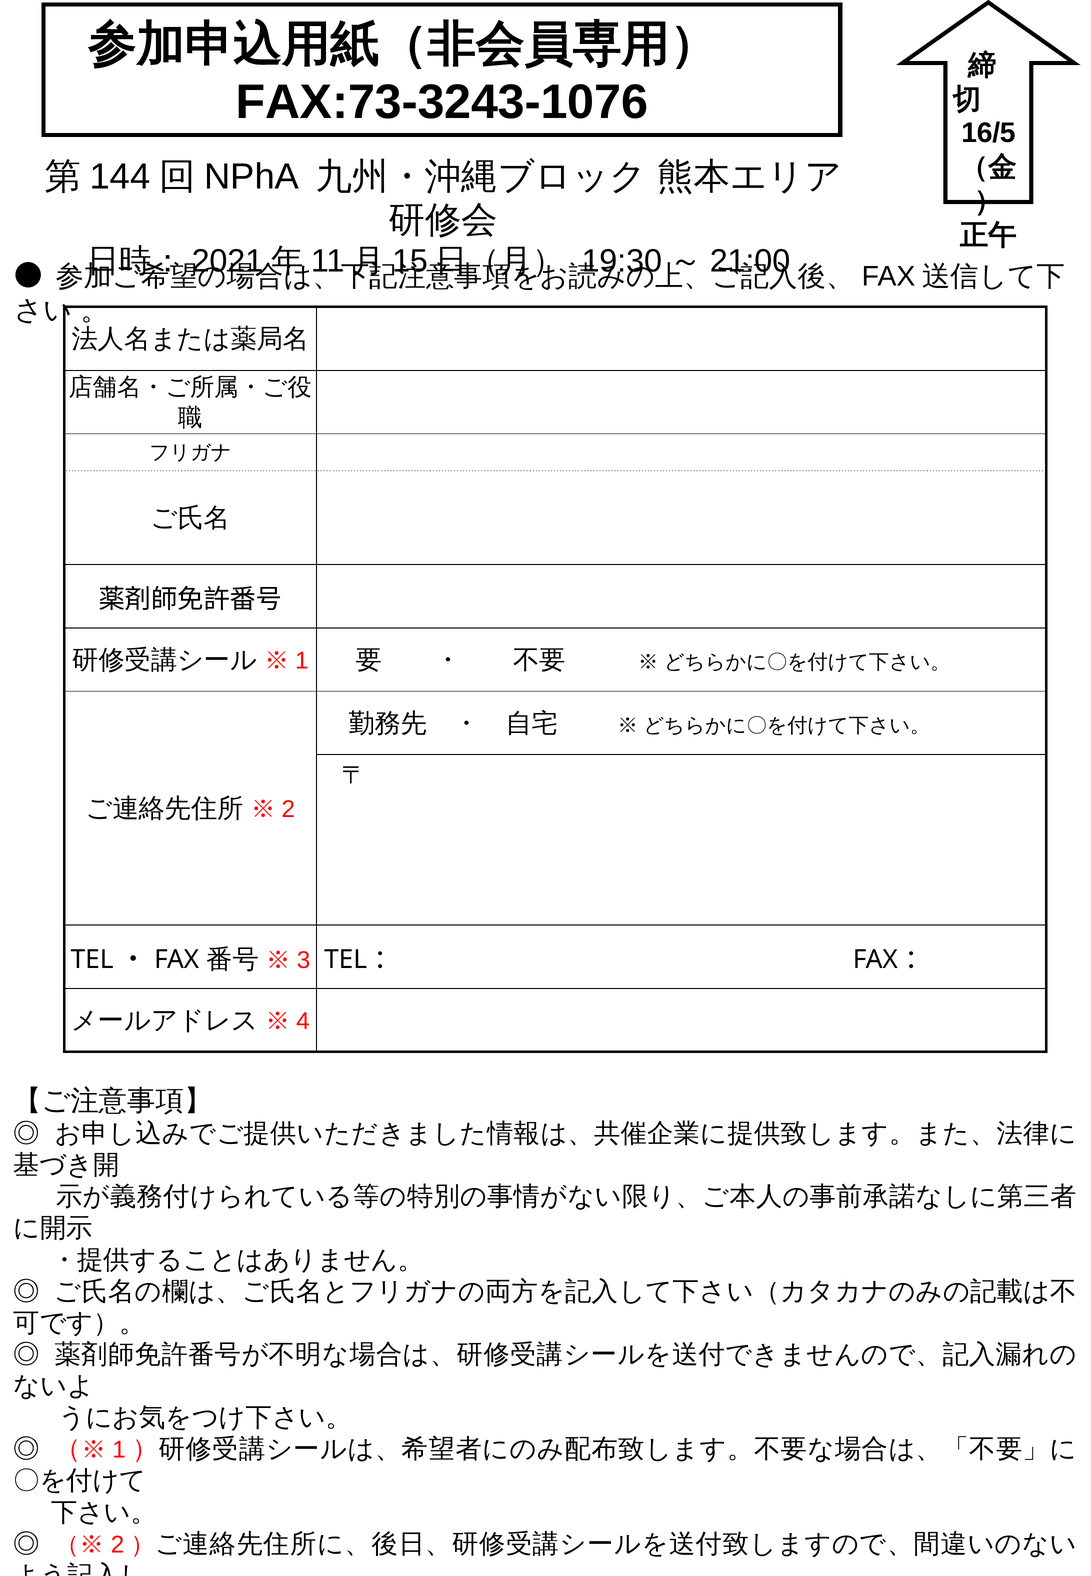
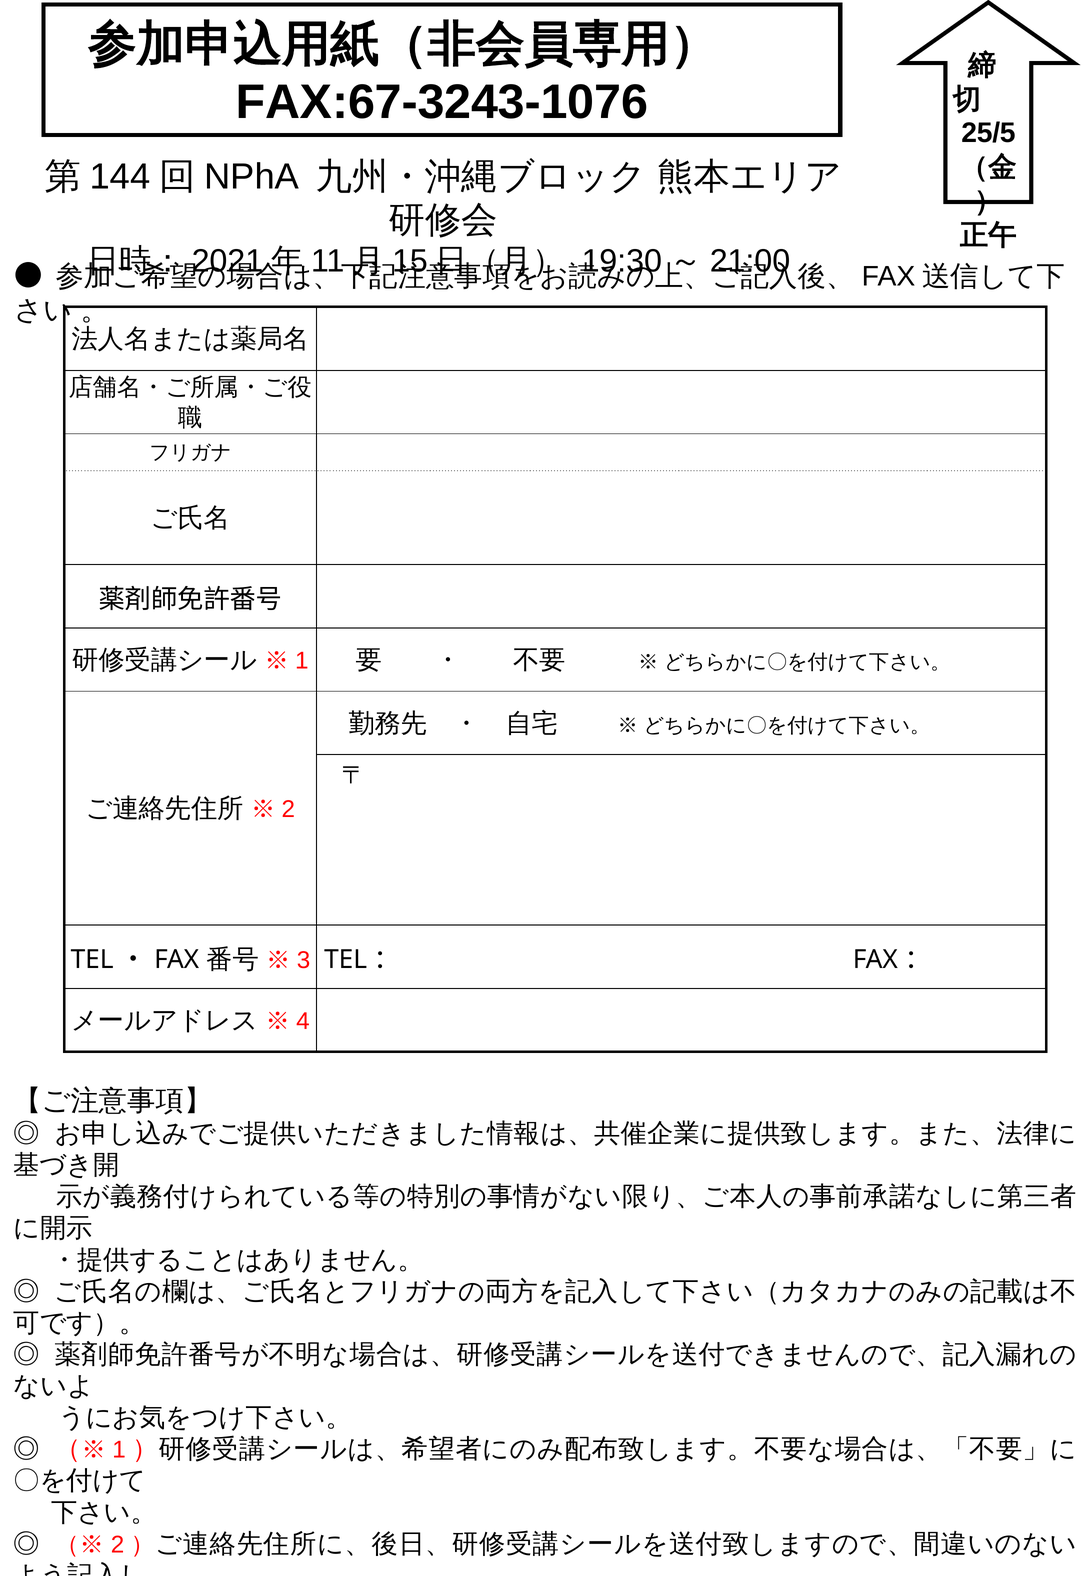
FAX:73-3243-1076: FAX:73-3243-1076 -> FAX:67-3243-1076 (442, 102)
16/5: 16/5 -> 25/5 (988, 133)
